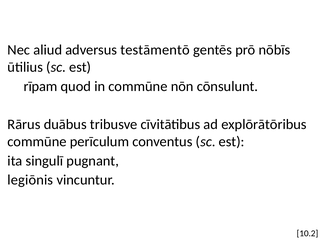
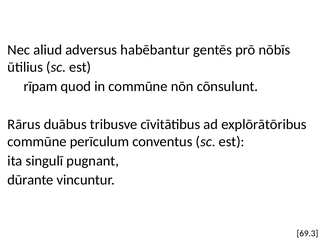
testāmentō: testāmentō -> habēbantur (155, 50)
legiōnis: legiōnis -> dūrante (30, 180)
10.2: 10.2 -> 69.3 (307, 234)
